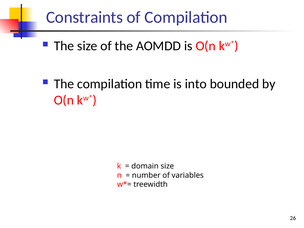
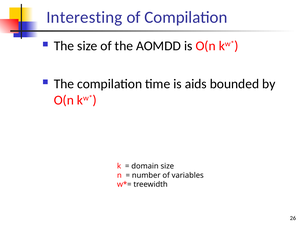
Constraints: Constraints -> Interesting (84, 17)
into: into -> aids (196, 84)
